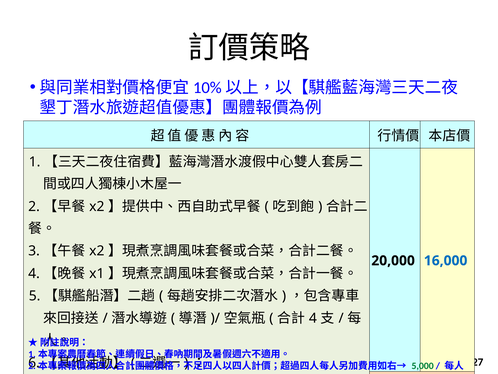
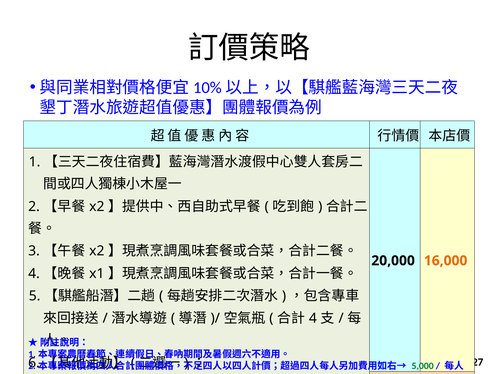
16,000 colour: blue -> orange (446, 260)
